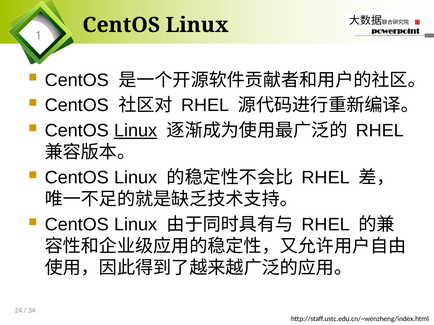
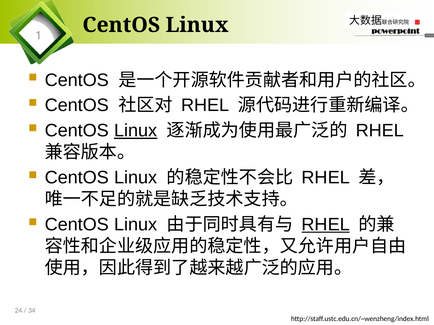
RHEL underline: none -> present (326, 225)
